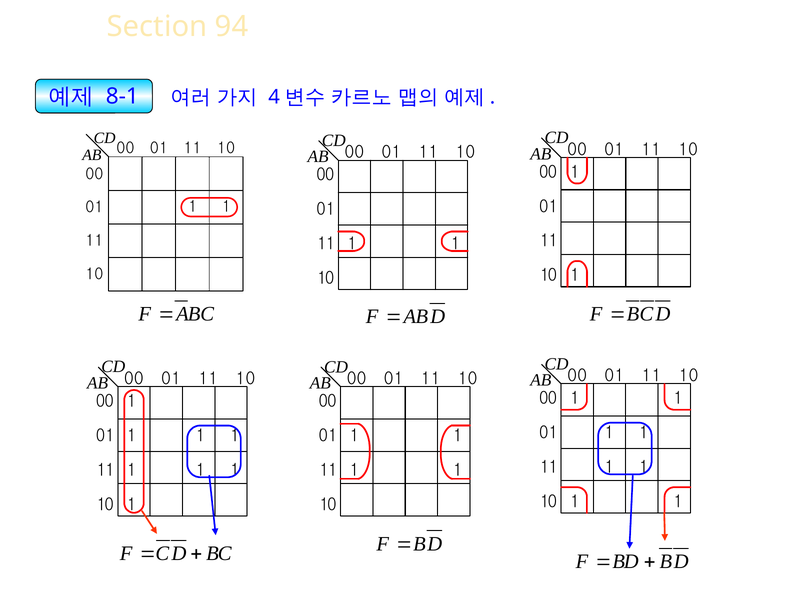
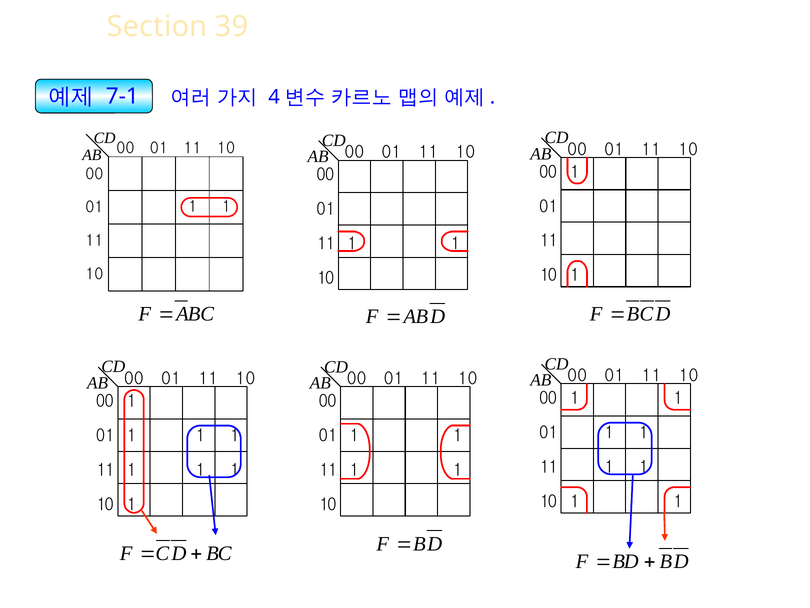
94: 94 -> 39 (232, 26)
8-1: 8-1 -> 7-1 (122, 96)
